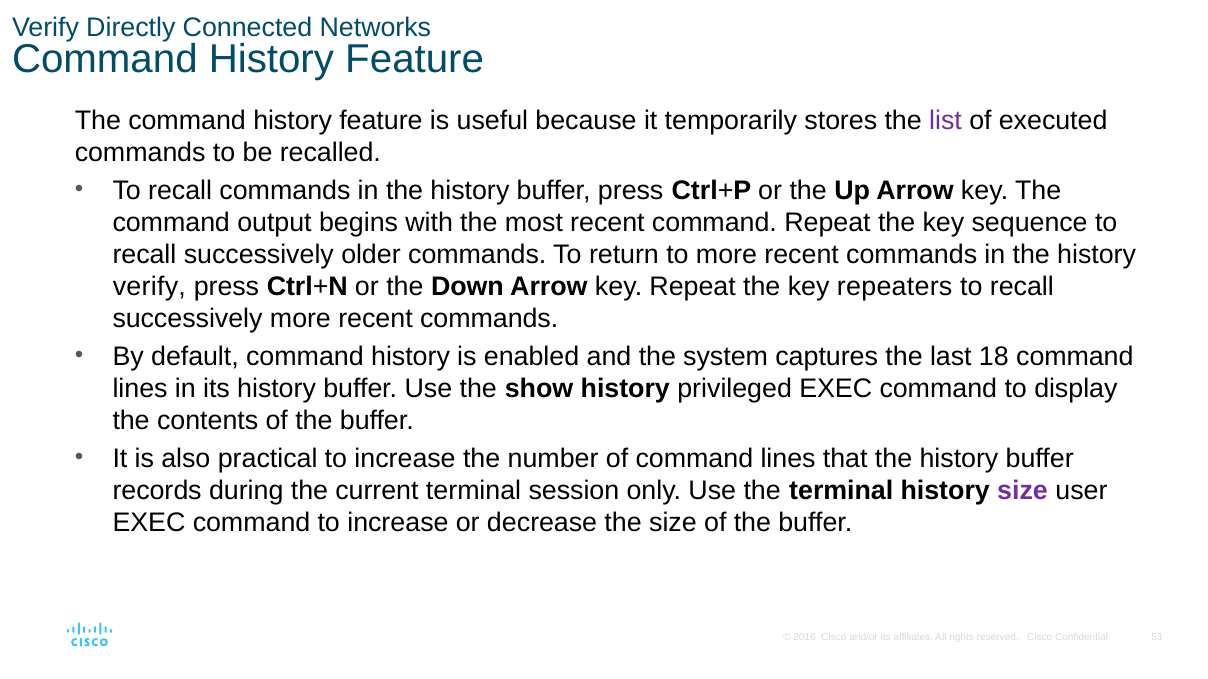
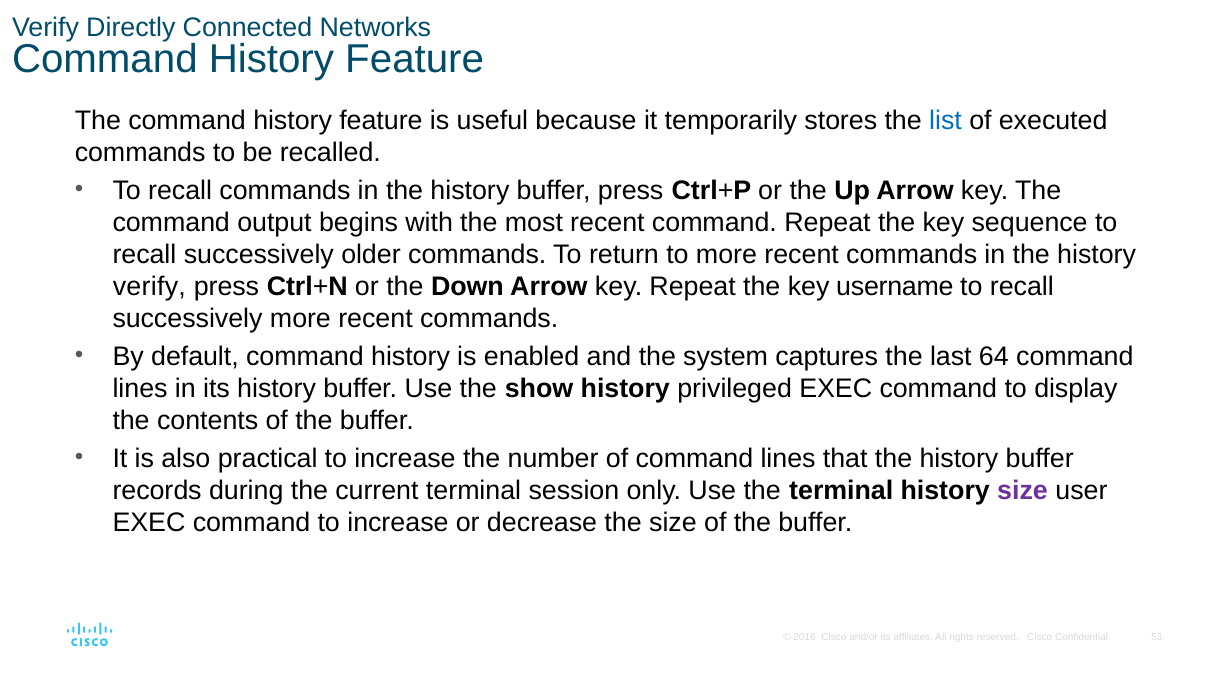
list colour: purple -> blue (946, 121)
repeaters: repeaters -> username (895, 287)
18: 18 -> 64 (994, 357)
